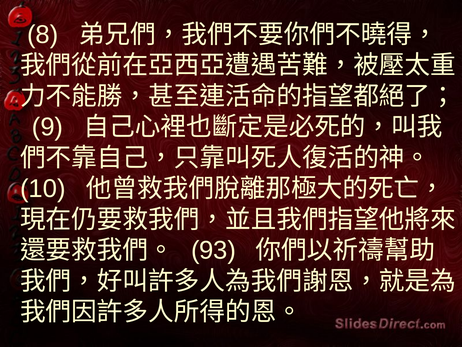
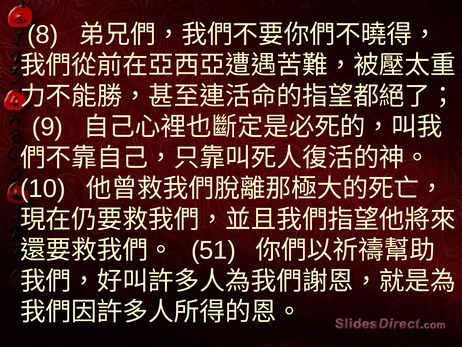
93: 93 -> 51 (213, 250)
